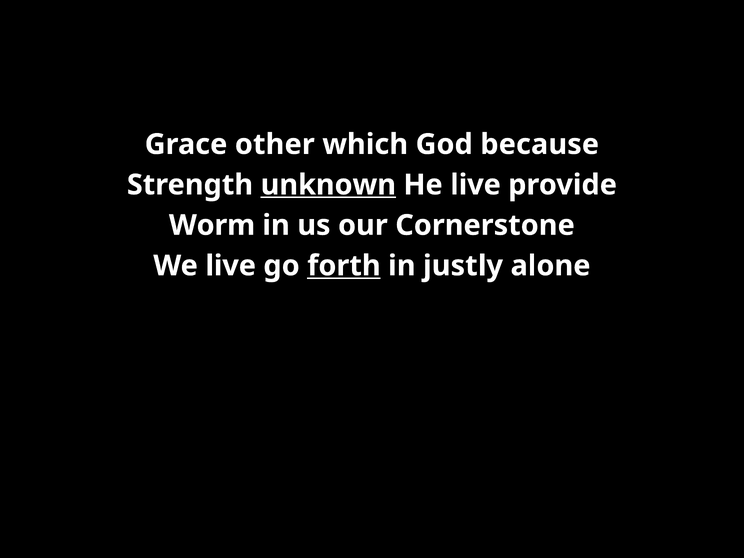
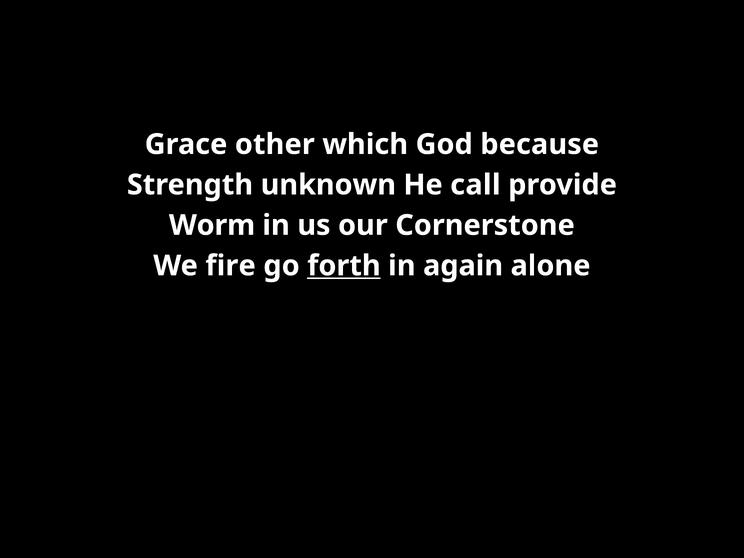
unknown underline: present -> none (328, 185)
He live: live -> call (475, 185)
We live: live -> fire (231, 266)
justly: justly -> again (463, 266)
